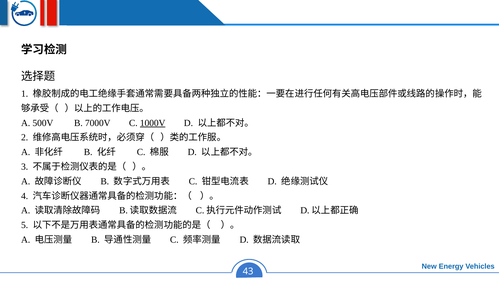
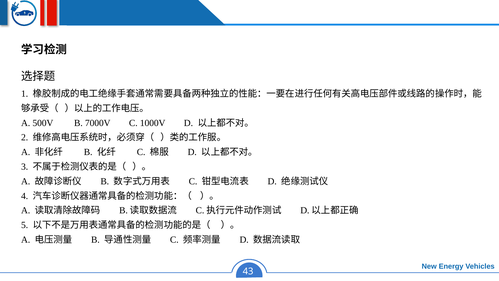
1000V underline: present -> none (153, 123)
